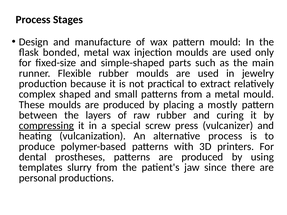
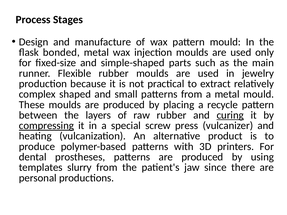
mostly: mostly -> recycle (223, 105)
curing underline: none -> present (230, 115)
alternative process: process -> product (225, 136)
